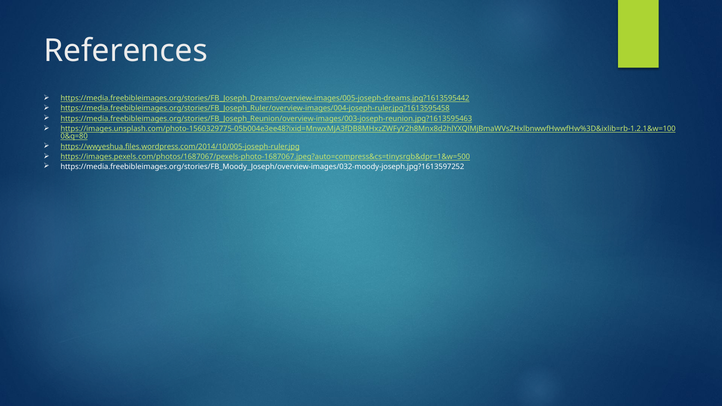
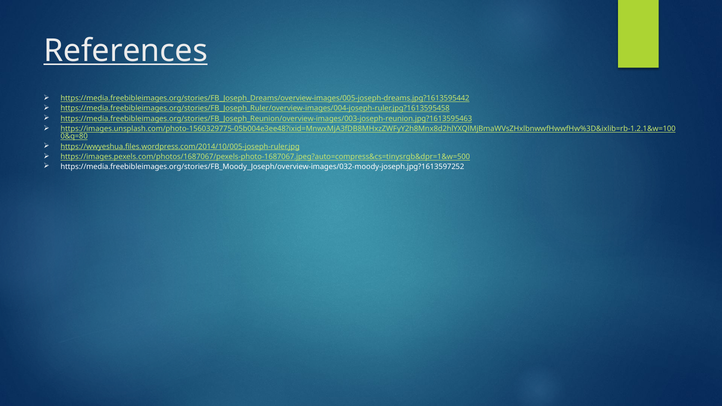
References underline: none -> present (126, 51)
